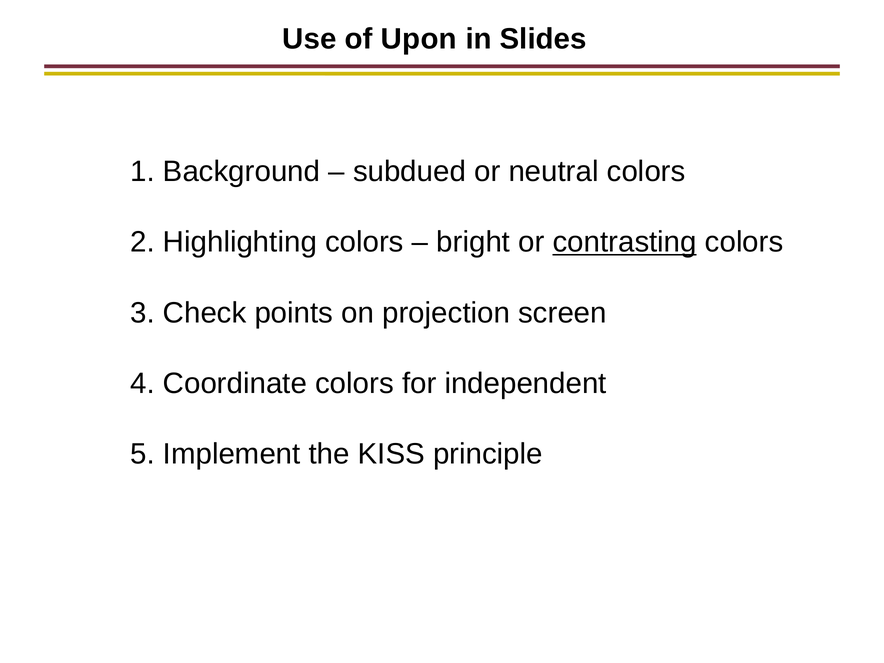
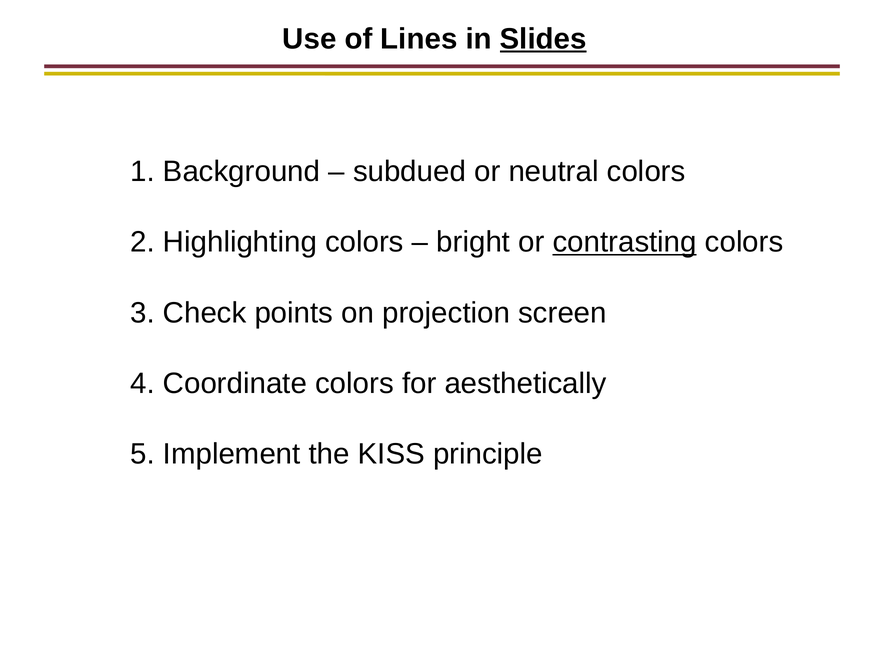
Upon: Upon -> Lines (419, 39)
Slides underline: none -> present (543, 39)
independent: independent -> aesthetically (526, 384)
